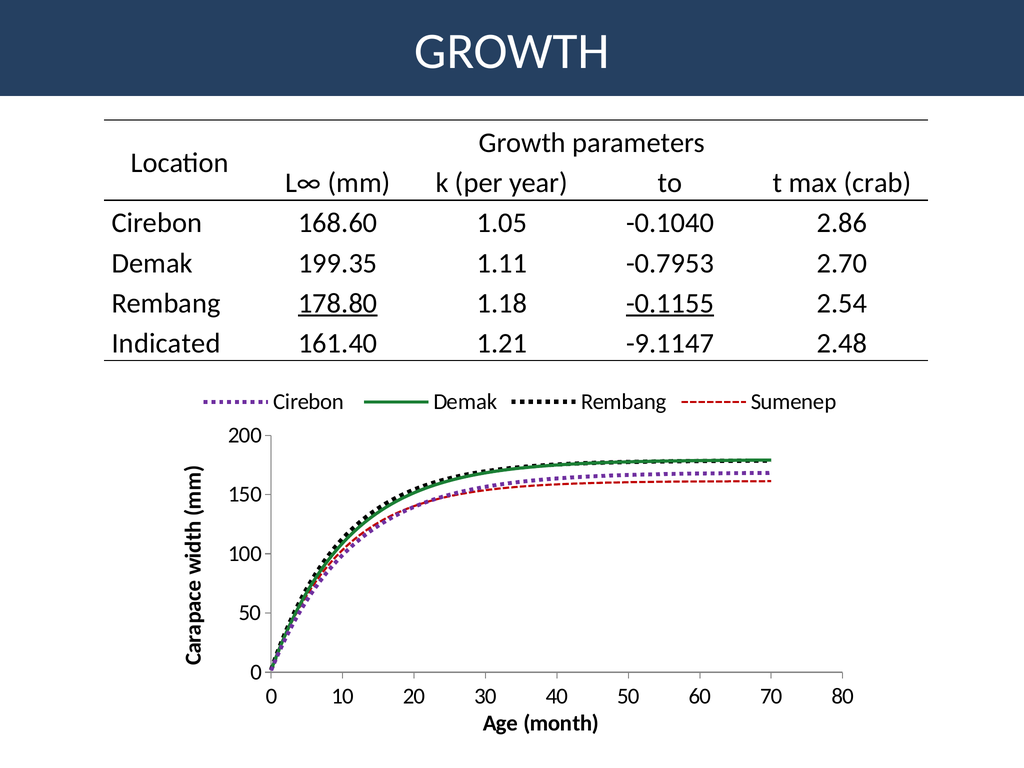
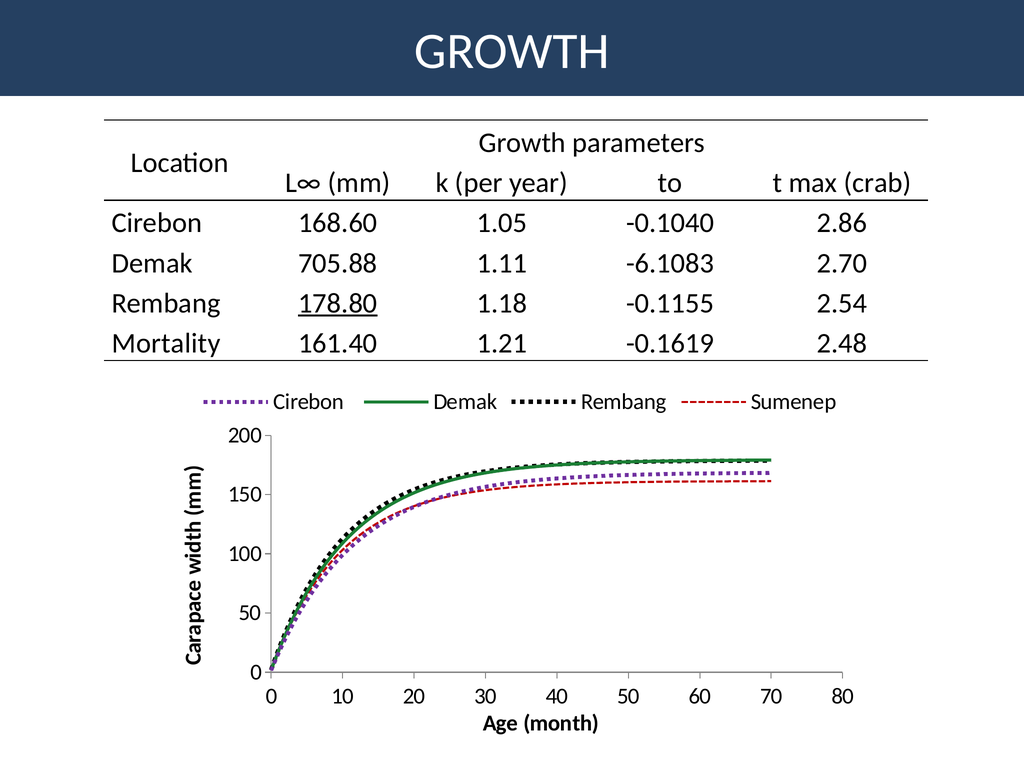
199.35: 199.35 -> 705.88 (338, 263)
-0.7953: -0.7953 -> -6.1083 (670, 263)
-0.1155 underline: present -> none (670, 303)
Indicated: Indicated -> Mortality (166, 343)
-9.1147: -9.1147 -> -0.1619 (670, 343)
